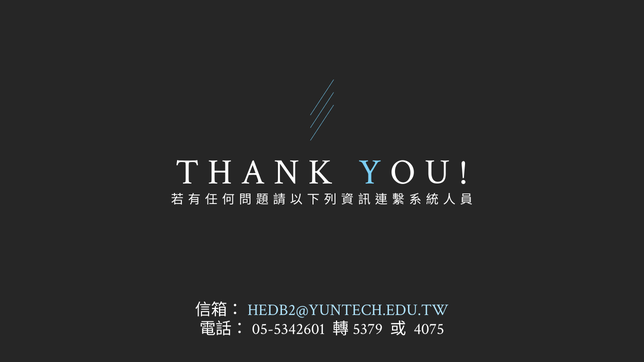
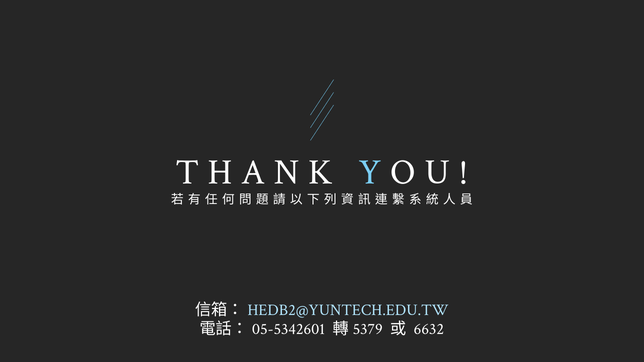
4075: 4075 -> 6632 (429, 329)
